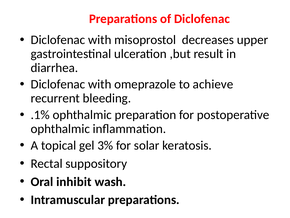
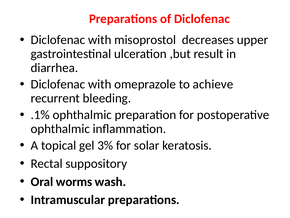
inhibit: inhibit -> worms (74, 181)
